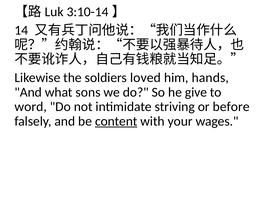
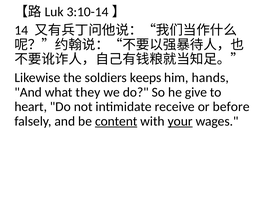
loved: loved -> keeps (146, 78)
sons: sons -> they (88, 92)
word: word -> heart (31, 107)
striving: striving -> receive (175, 107)
your underline: none -> present (180, 122)
